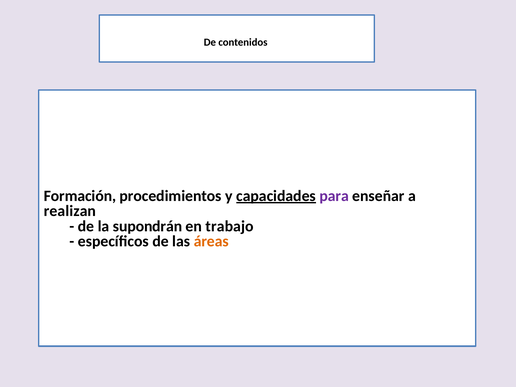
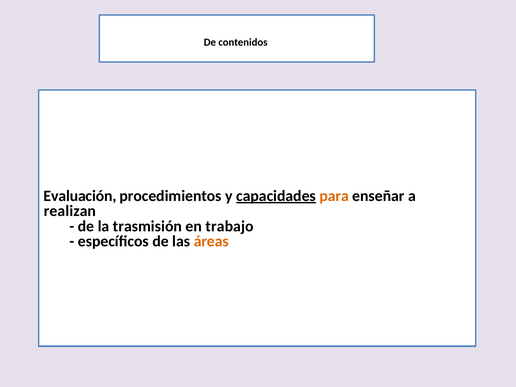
Formación: Formación -> Evaluación (80, 196)
para colour: purple -> orange (334, 196)
supondrán: supondrán -> trasmisión (147, 226)
